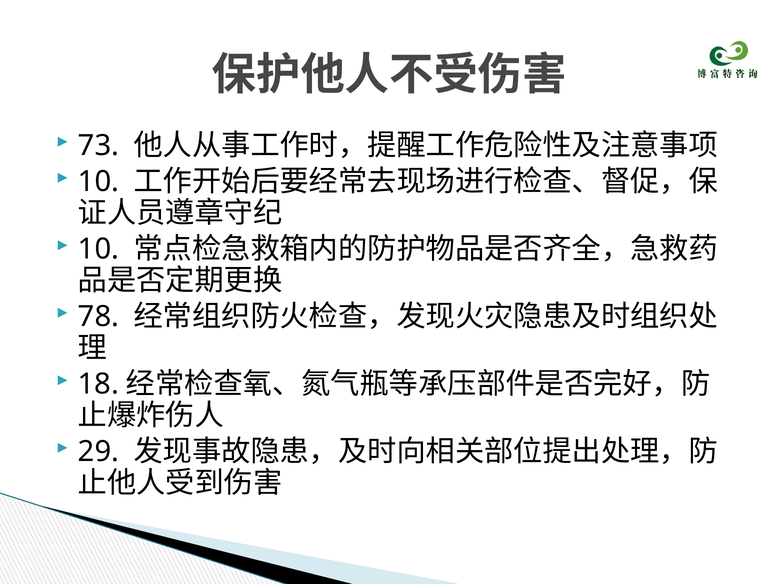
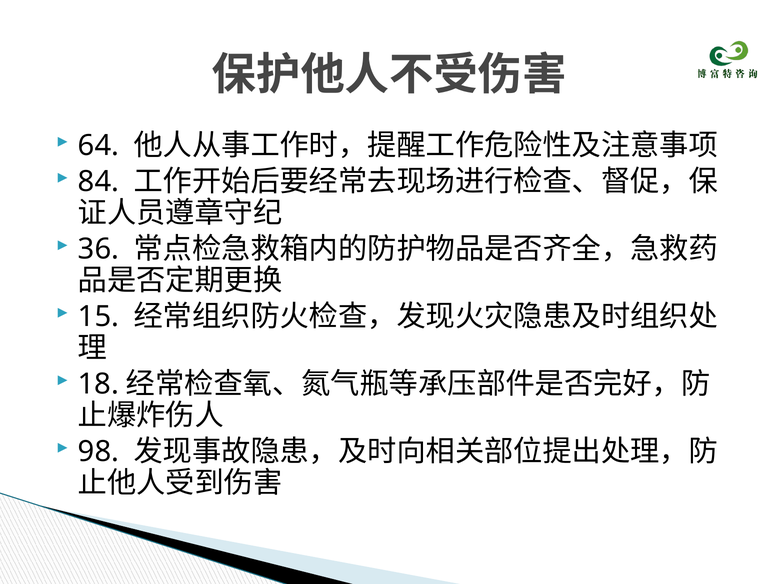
73: 73 -> 64 (98, 146)
10: 10 -> 84 (98, 182)
10: 10 -> 36 (98, 249)
78: 78 -> 15 (98, 317)
29: 29 -> 98 (98, 452)
